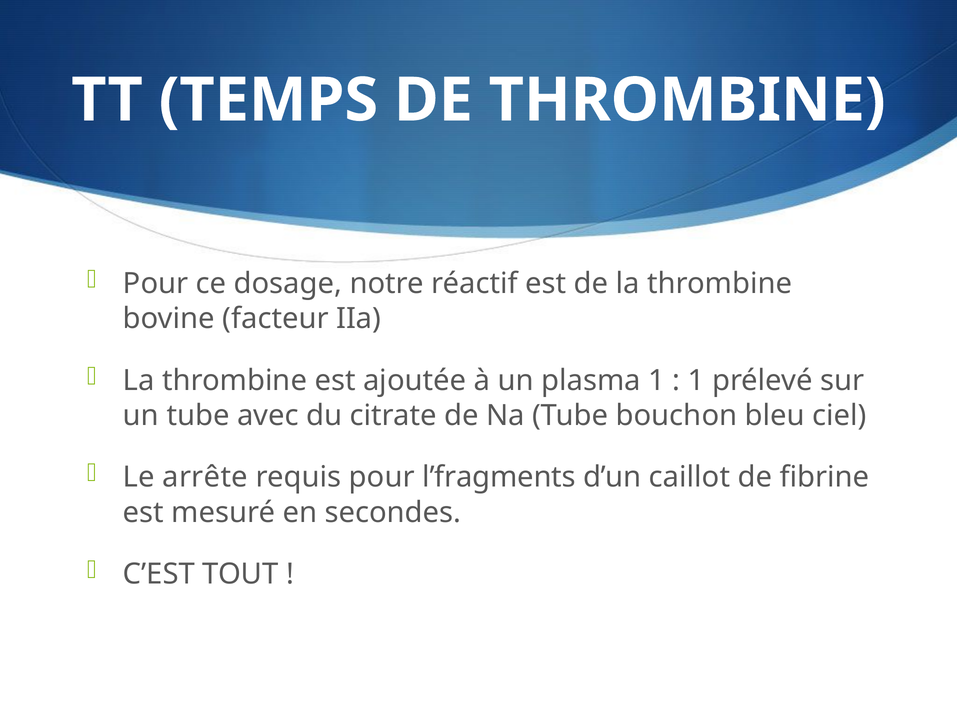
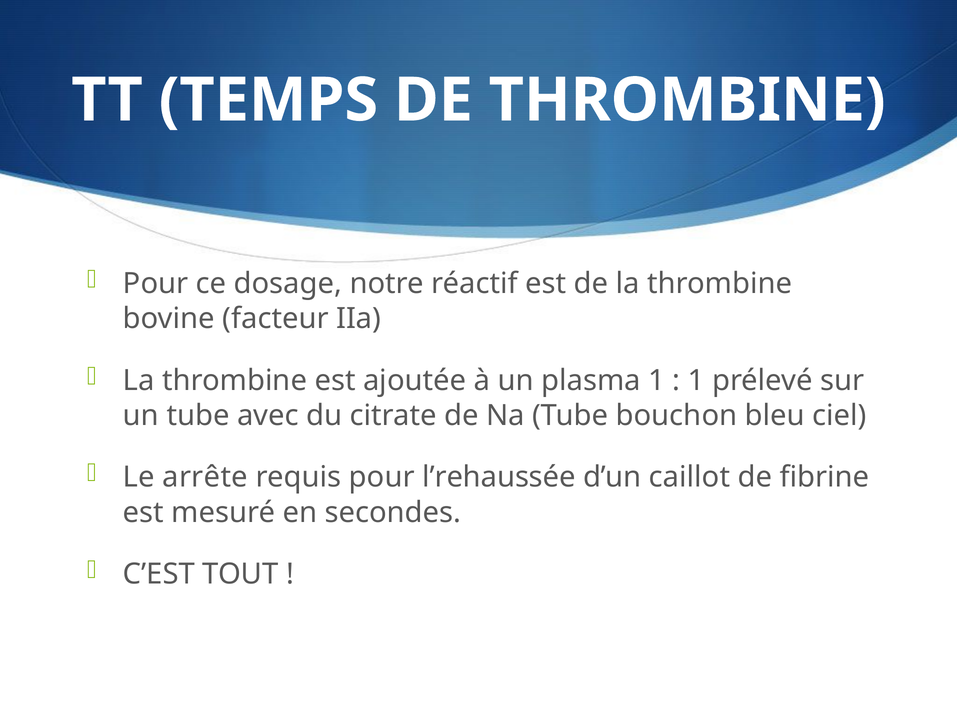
l’fragments: l’fragments -> l’rehaussée (499, 477)
